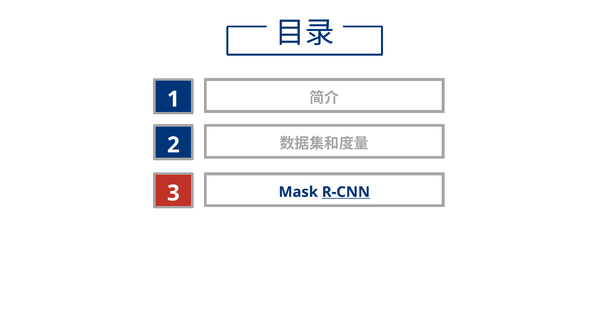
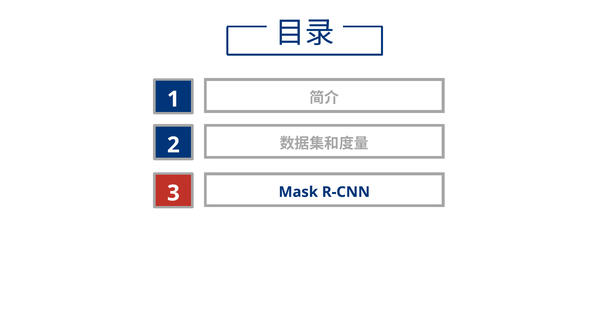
R-CNN underline: present -> none (346, 192)
